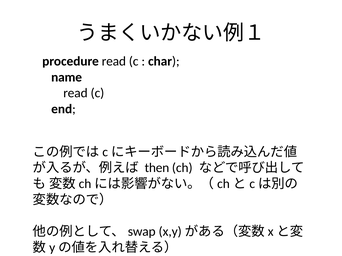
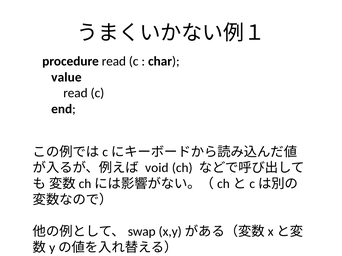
name: name -> value (66, 77)
then: then -> void (157, 168)
